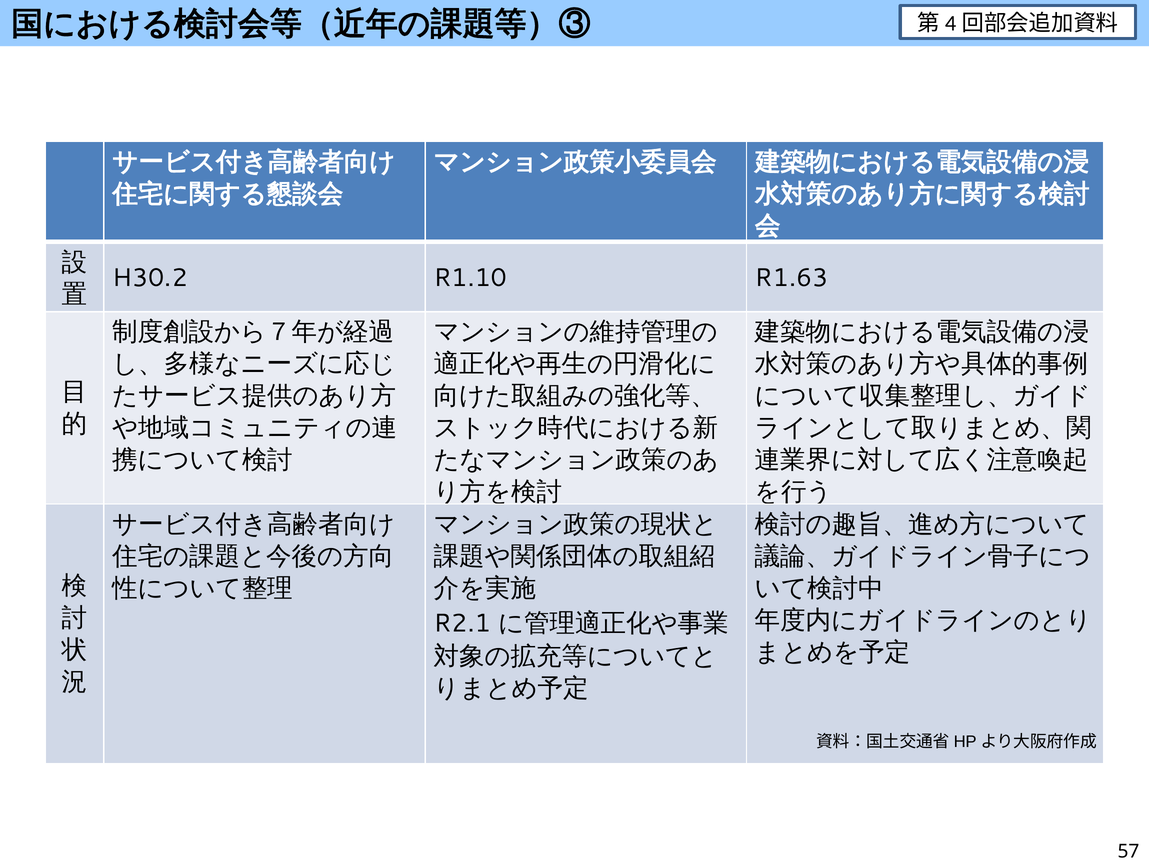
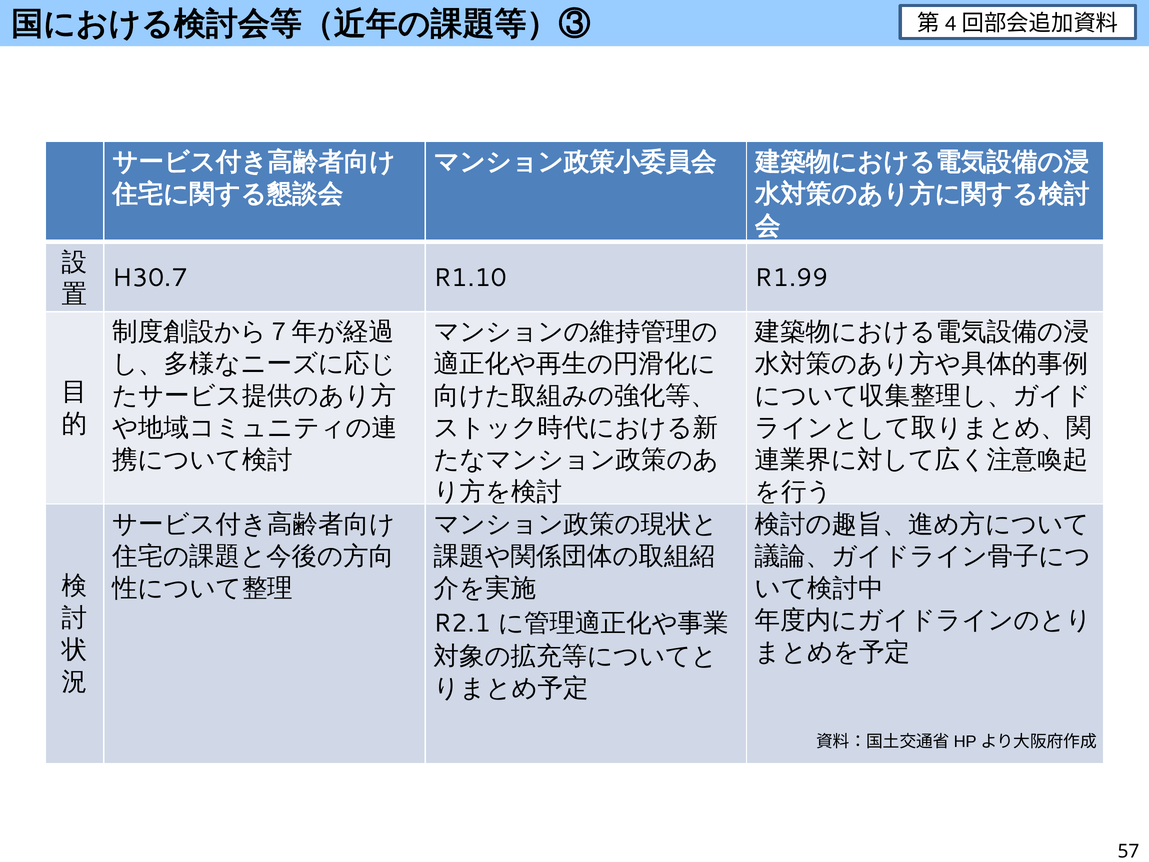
H30.2: H30.2 -> H30.7 (150, 278)
R1.63: R1.63 -> R1.99 (792, 278)
